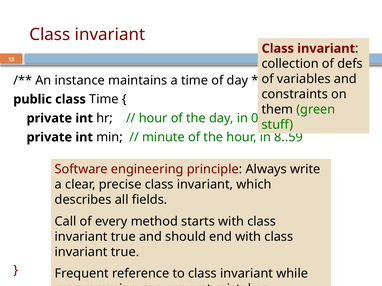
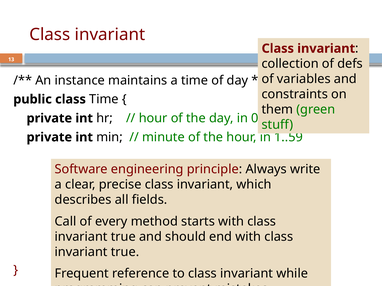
8..59: 8..59 -> 1..59 (289, 137)
